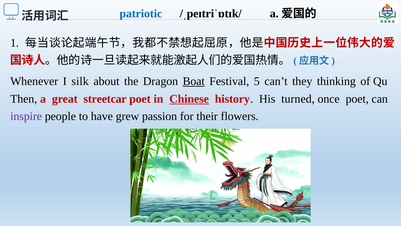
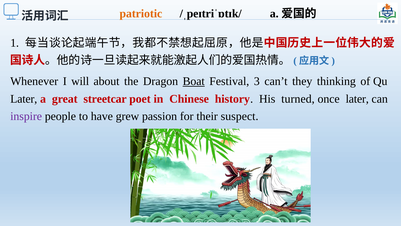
patriotic colour: blue -> orange (141, 14)
silk: silk -> will (80, 81)
5: 5 -> 3 (257, 81)
Then: Then -> Later (24, 99)
Chinese underline: present -> none (189, 99)
once poet: poet -> later (357, 99)
flowers: flowers -> suspect (240, 116)
